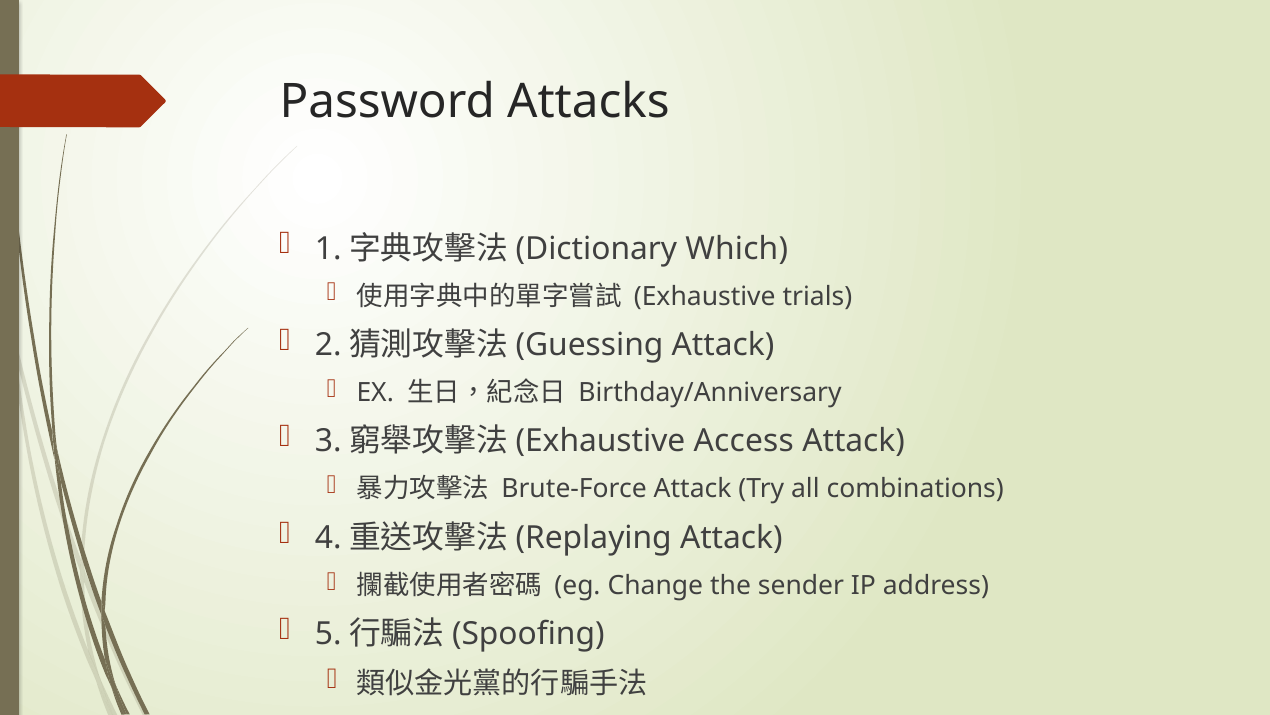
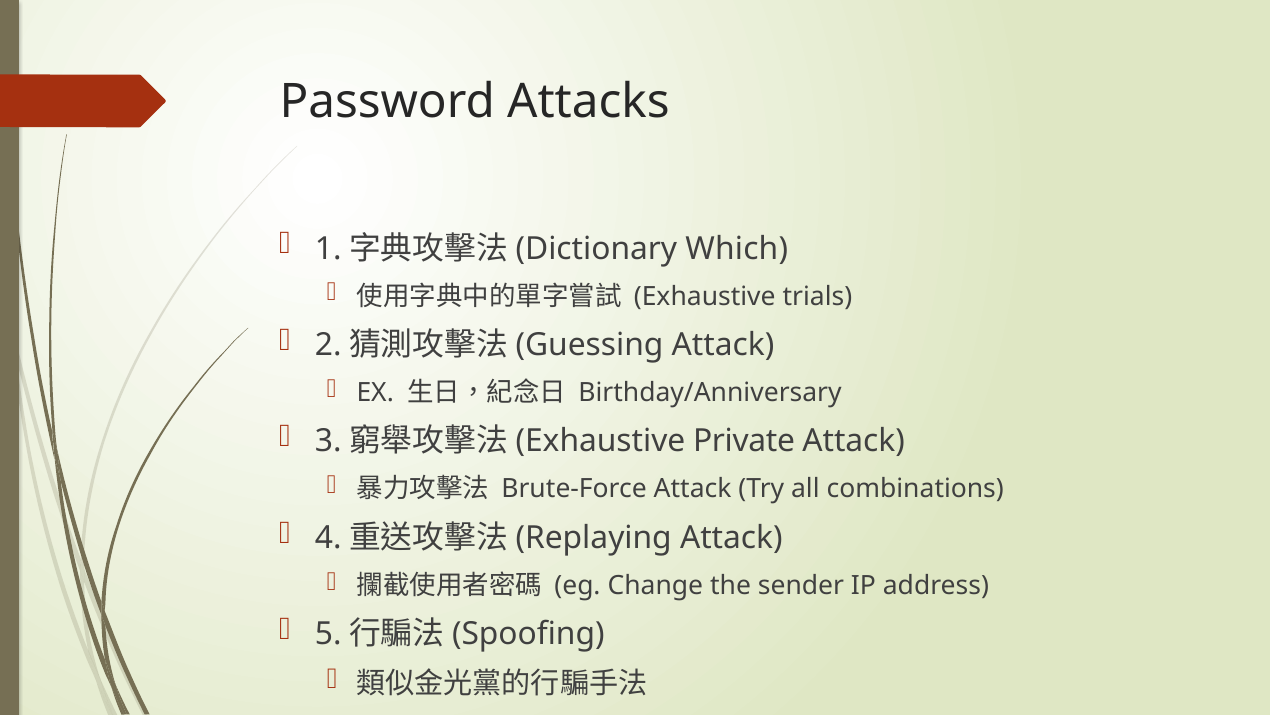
Access: Access -> Private (744, 441)
